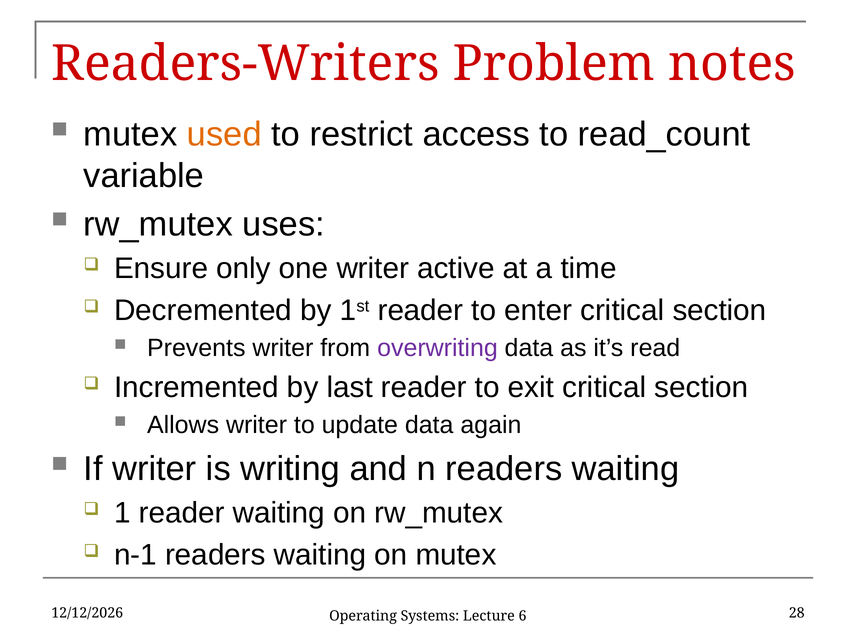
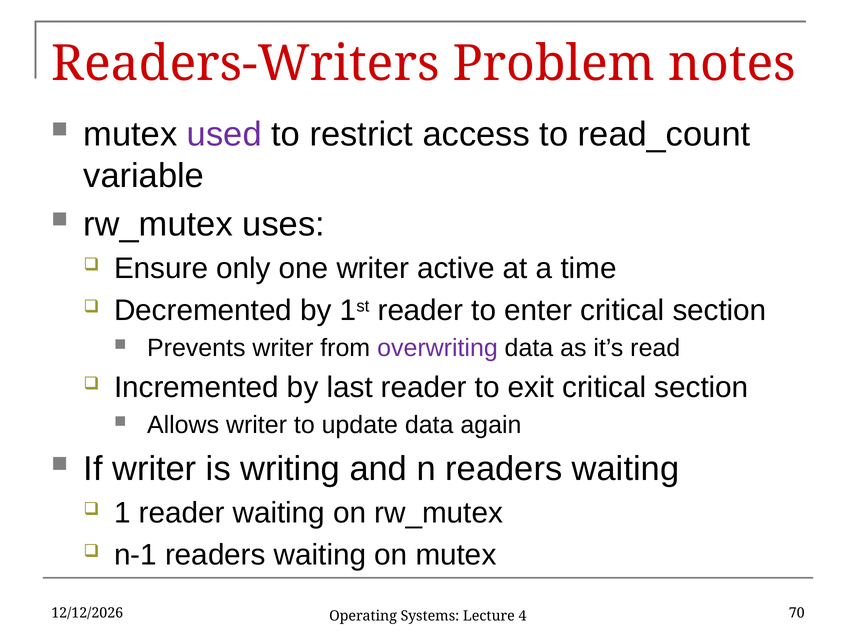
used colour: orange -> purple (224, 134)
28: 28 -> 70 (797, 613)
6: 6 -> 4 (523, 616)
